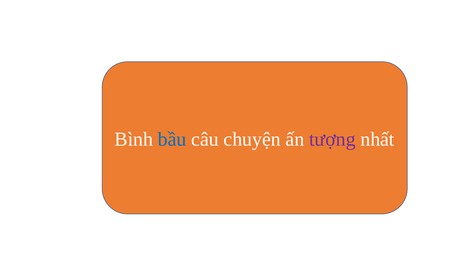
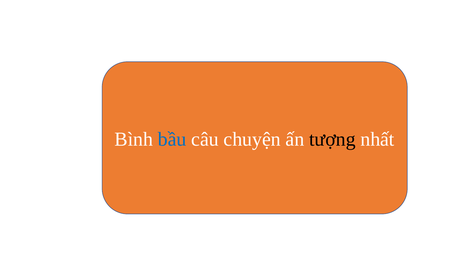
tượng colour: purple -> black (332, 139)
